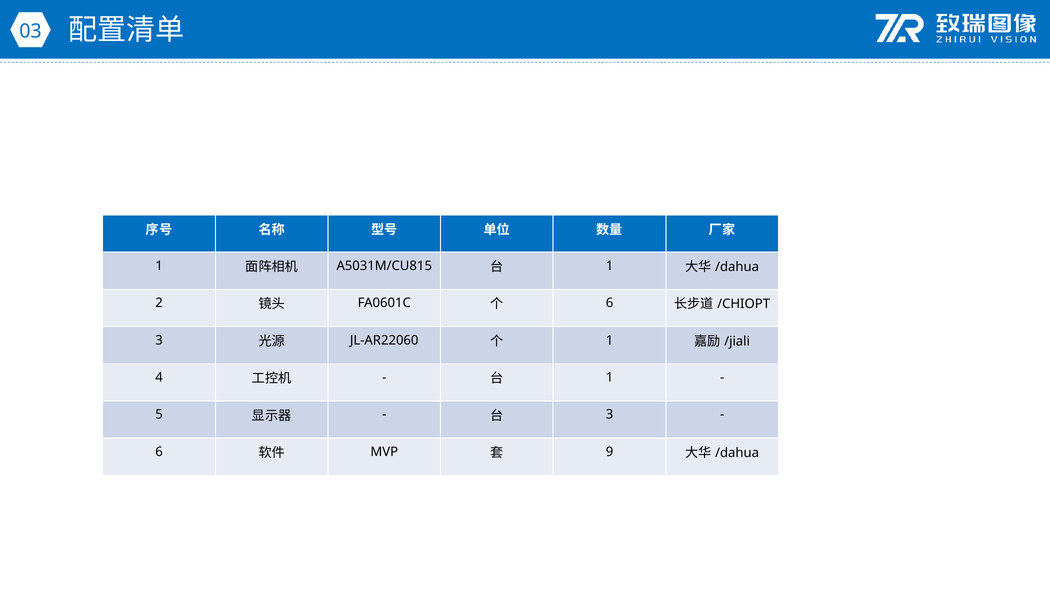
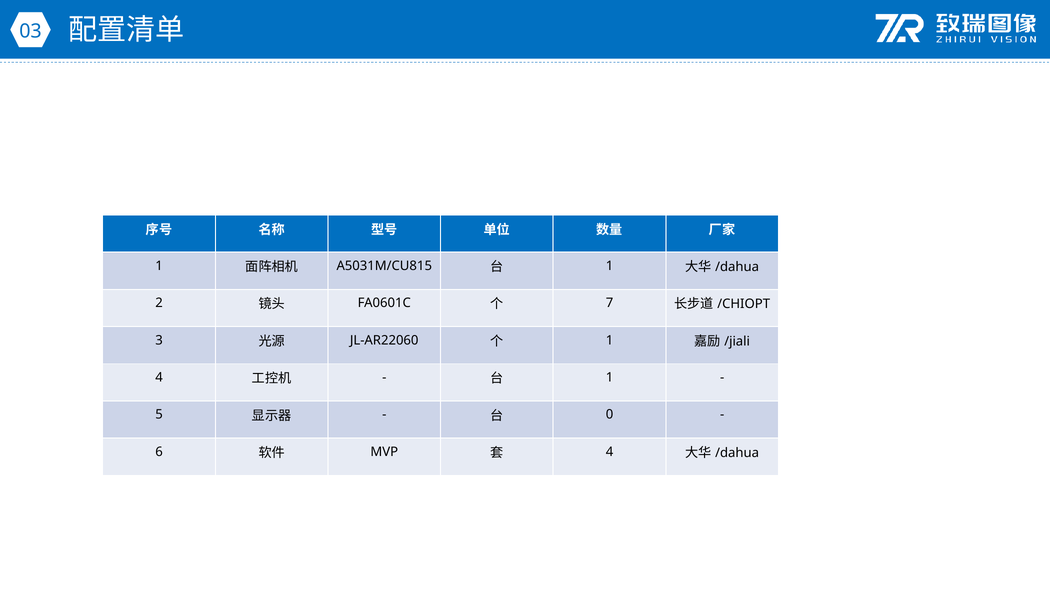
6: 6 -> 7 (610, 303)
3: 3 -> 0 (610, 414)
9: 9 -> 4 (610, 452)
